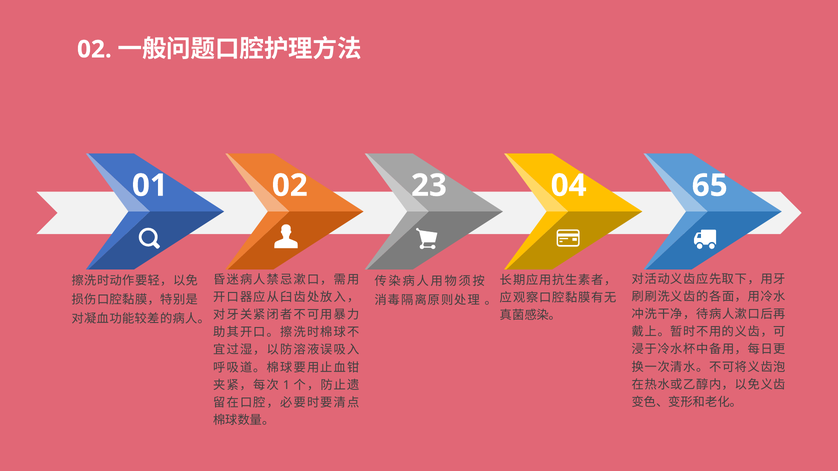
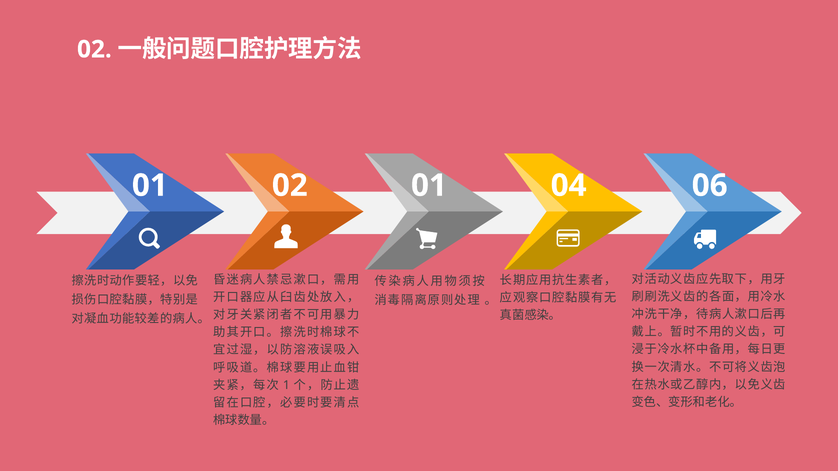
02 23: 23 -> 01 (429, 186)
65: 65 -> 06 (710, 186)
